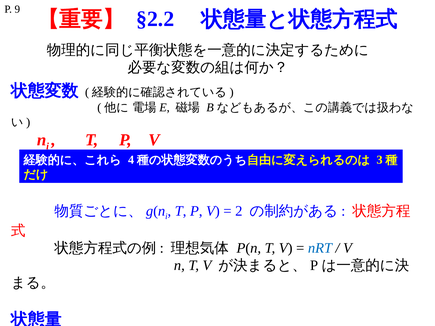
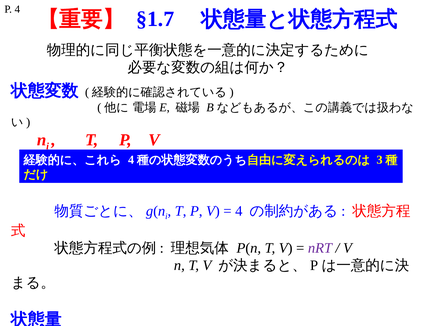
P 9: 9 -> 4 (17, 9)
§2.2: §2.2 -> §1.7 (155, 19)
2: 2 -> 4 (239, 211)
nRT colour: blue -> purple (320, 248)
